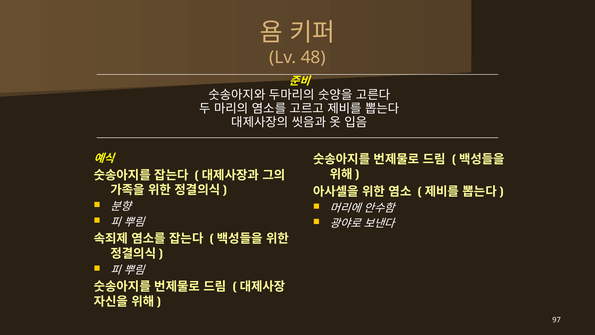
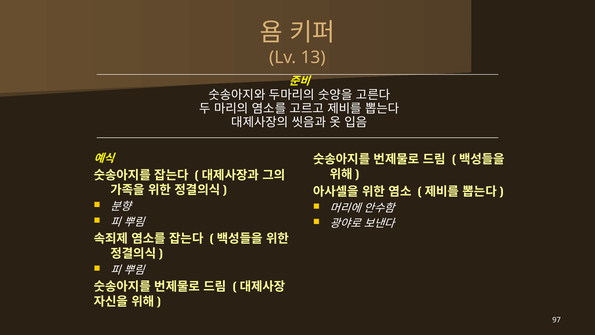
48: 48 -> 13 (313, 57)
